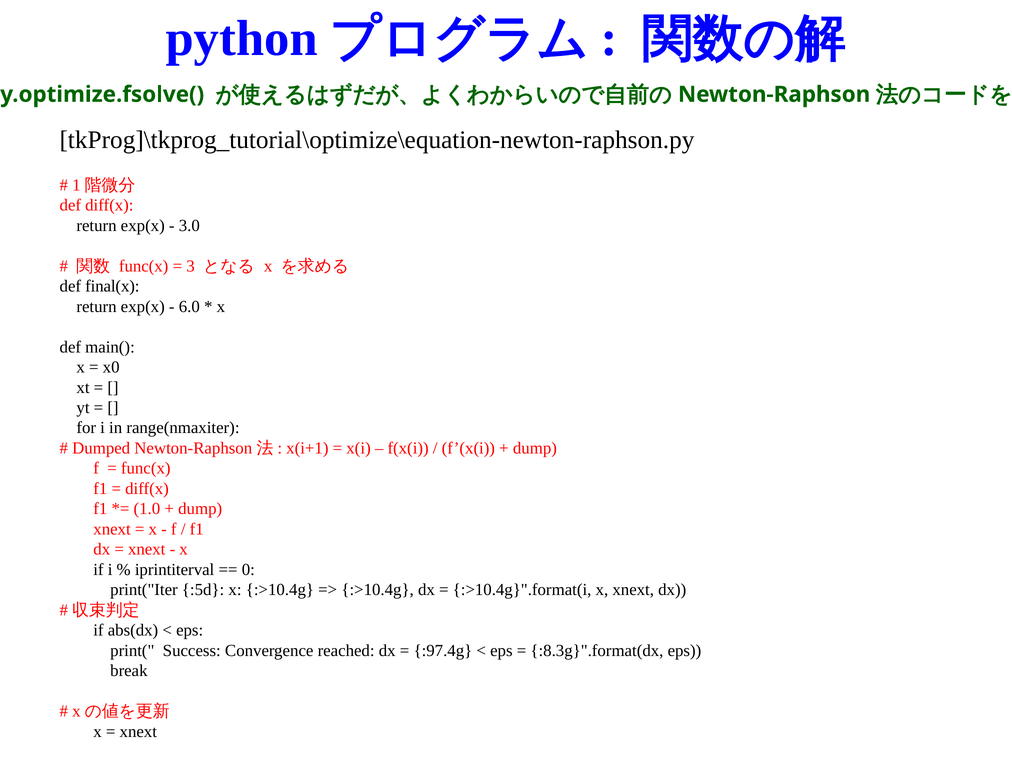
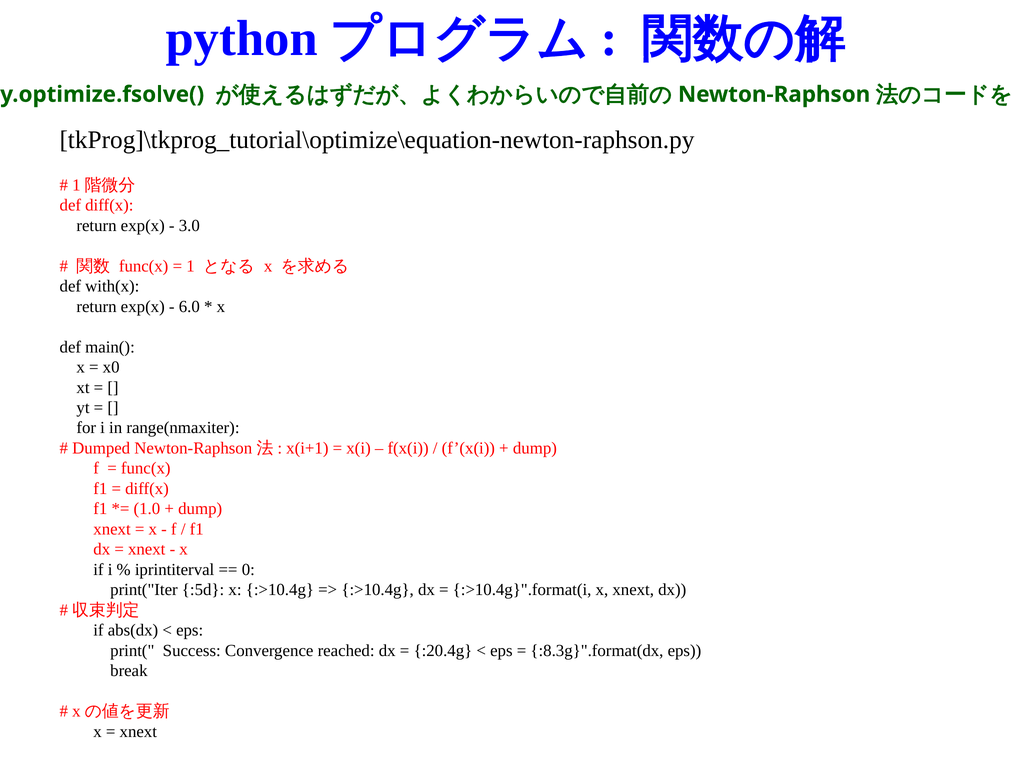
3: 3 -> 1 (190, 266)
final(x: final(x -> with(x (112, 286)
:97.4g: :97.4g -> :20.4g (443, 651)
